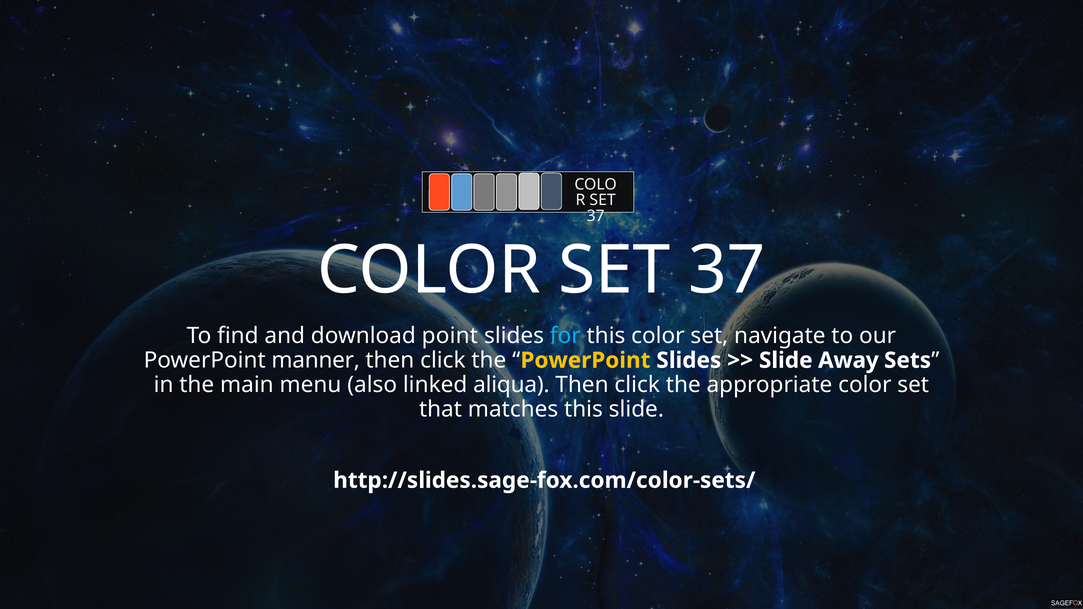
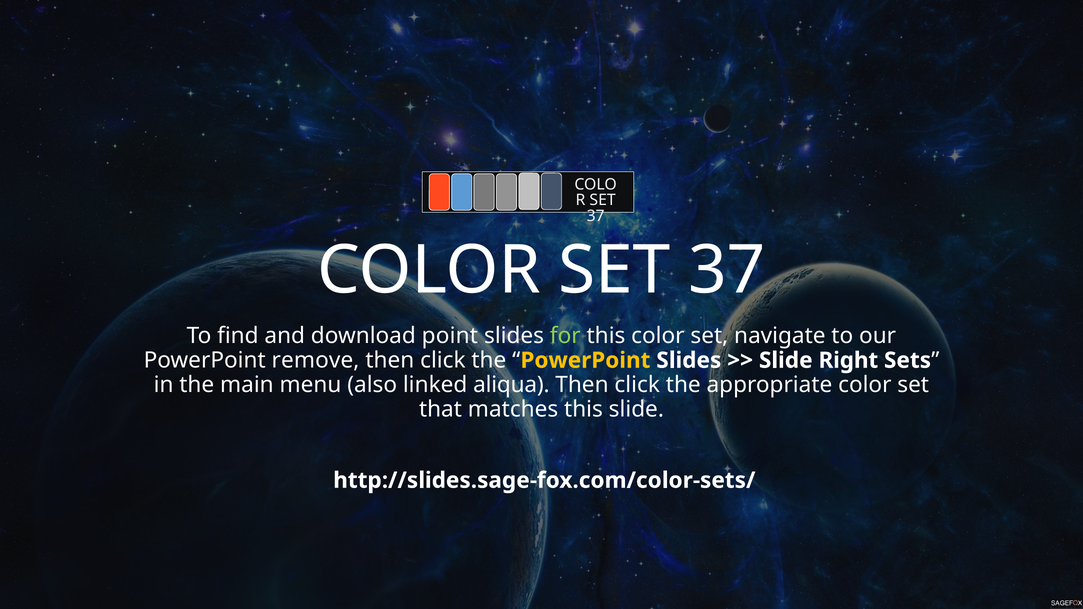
for colour: light blue -> light green (565, 336)
manner: manner -> remove (316, 360)
Away: Away -> Right (848, 360)
